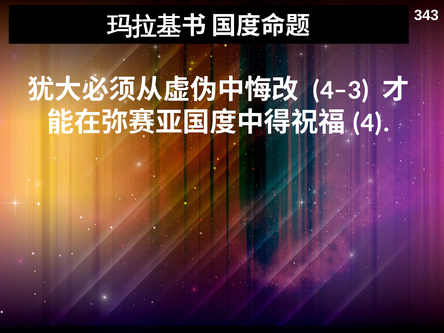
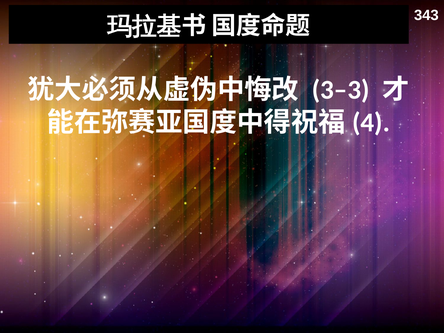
4–3: 4–3 -> 3–3 (341, 90)
